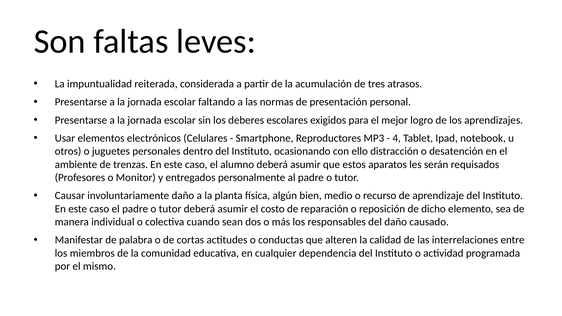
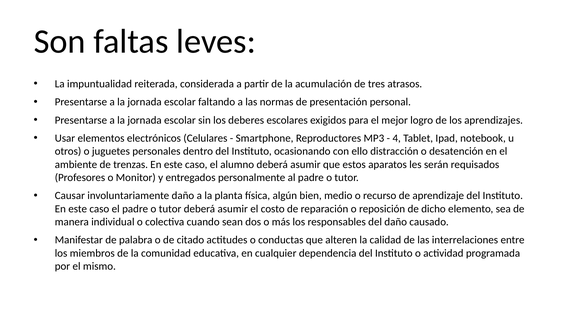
cortas: cortas -> citado (190, 240)
